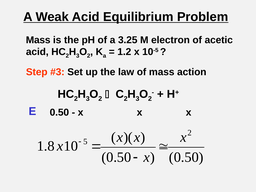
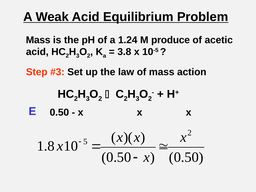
3.25: 3.25 -> 1.24 (128, 40)
electron: electron -> produce (171, 40)
1.2: 1.2 -> 3.8 (124, 52)
